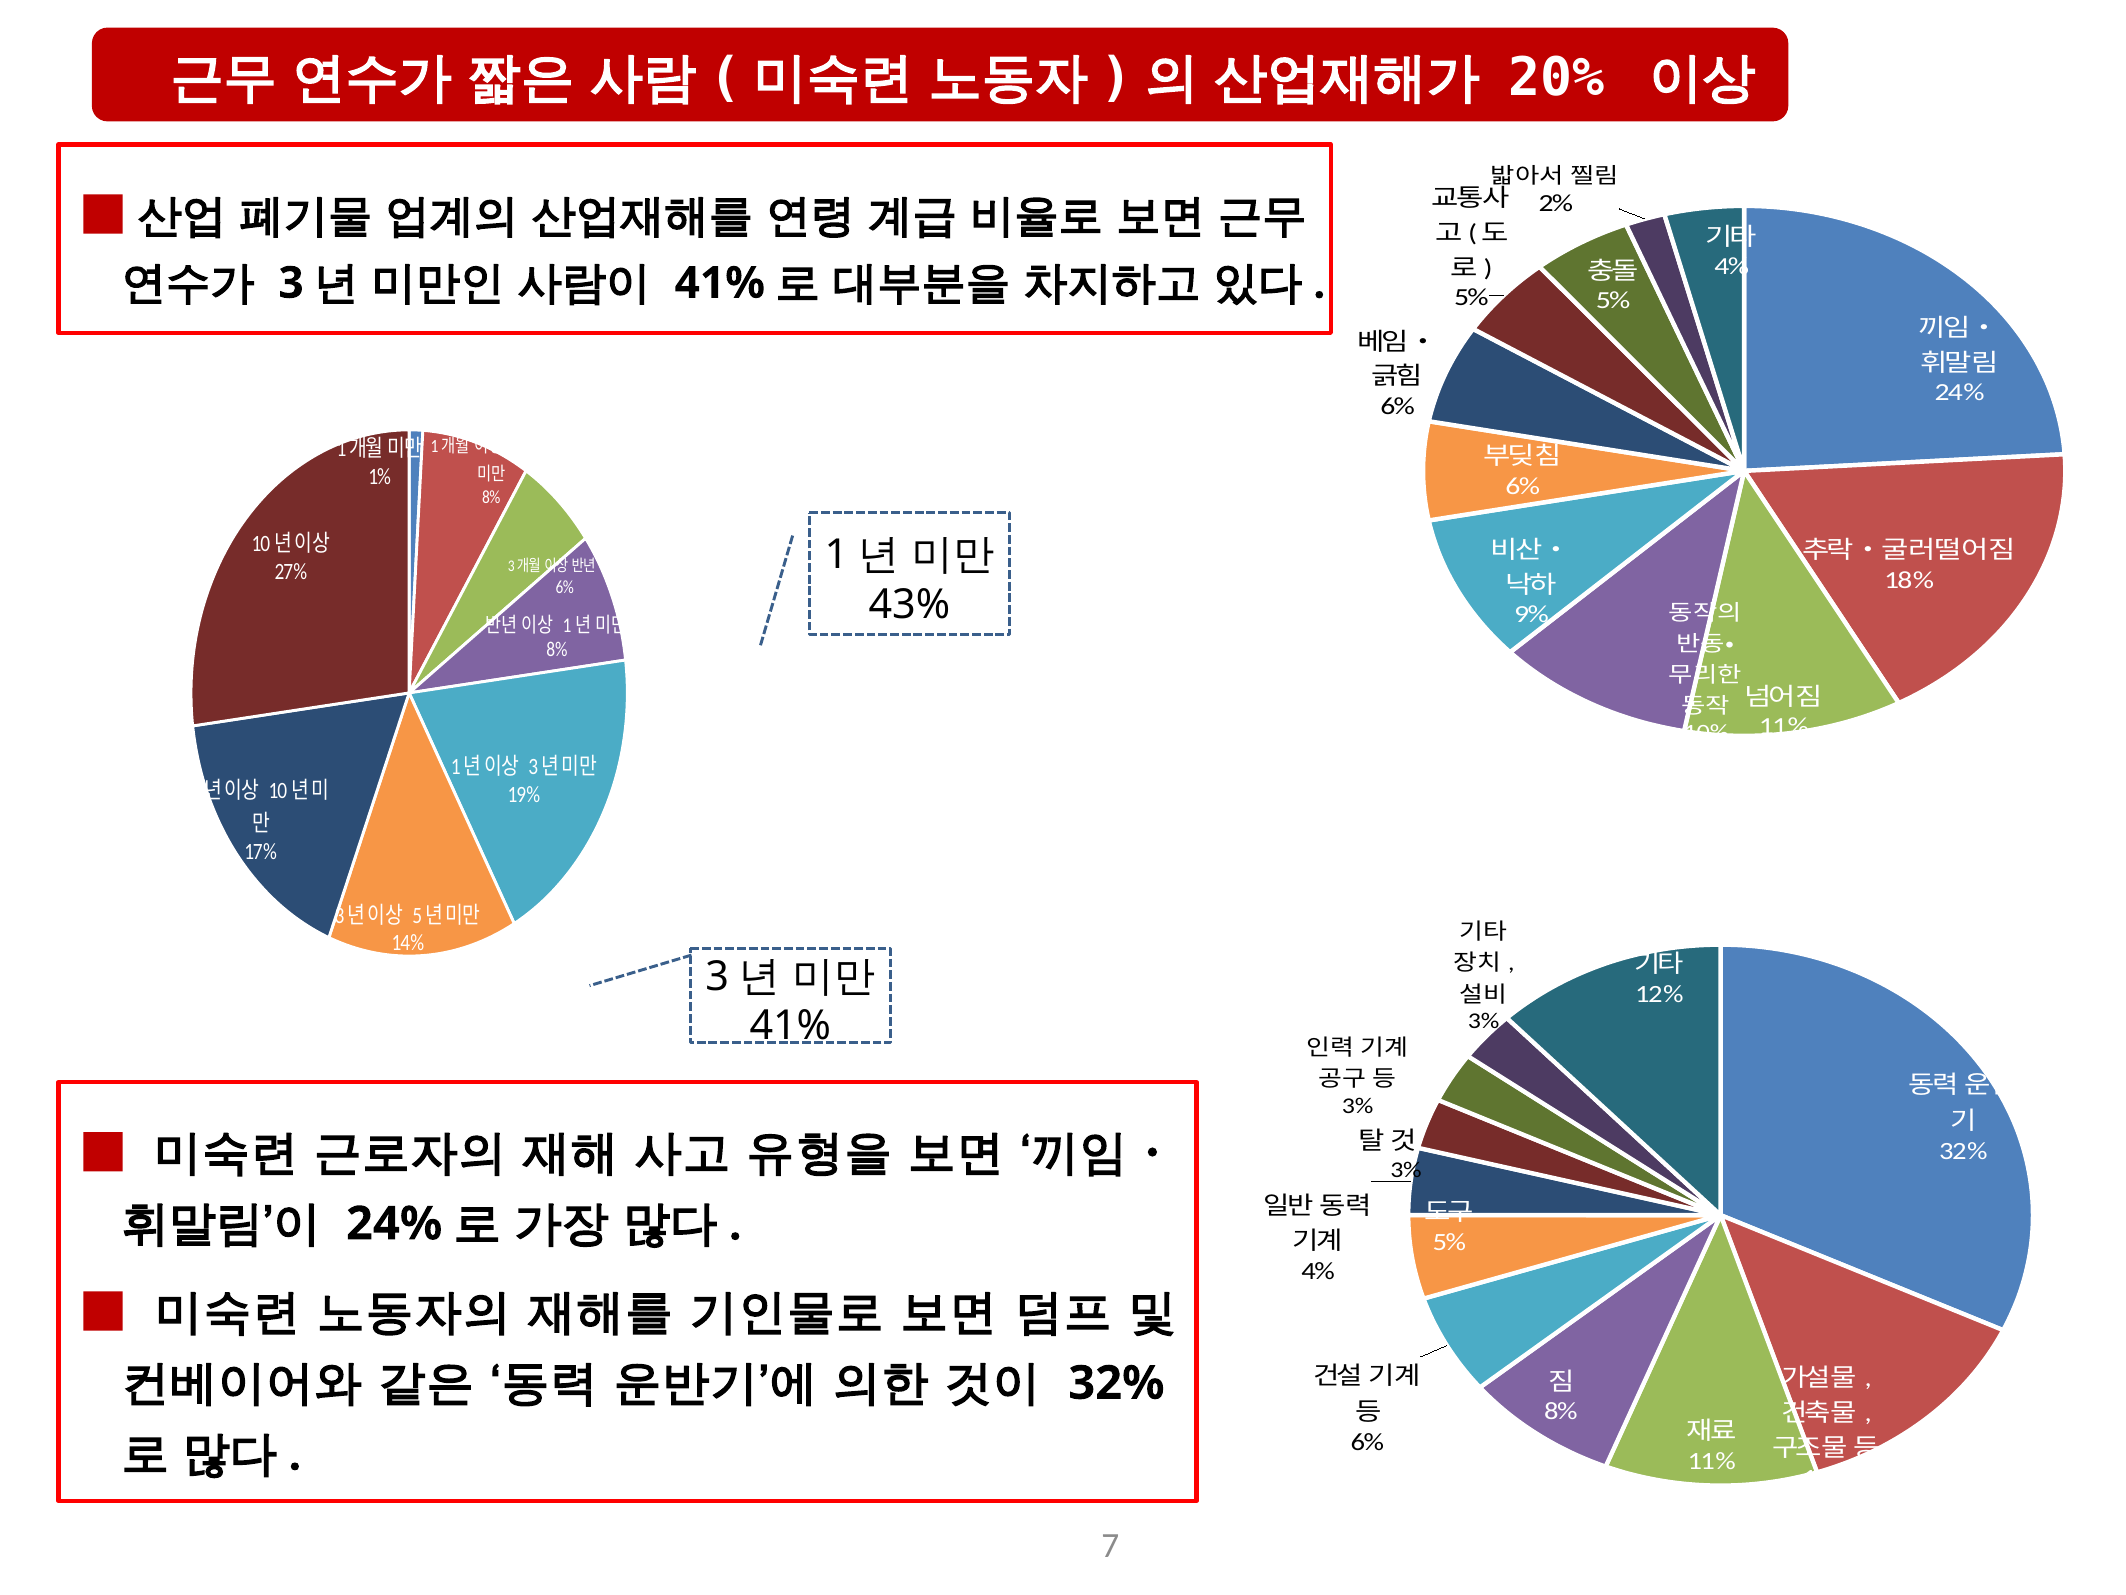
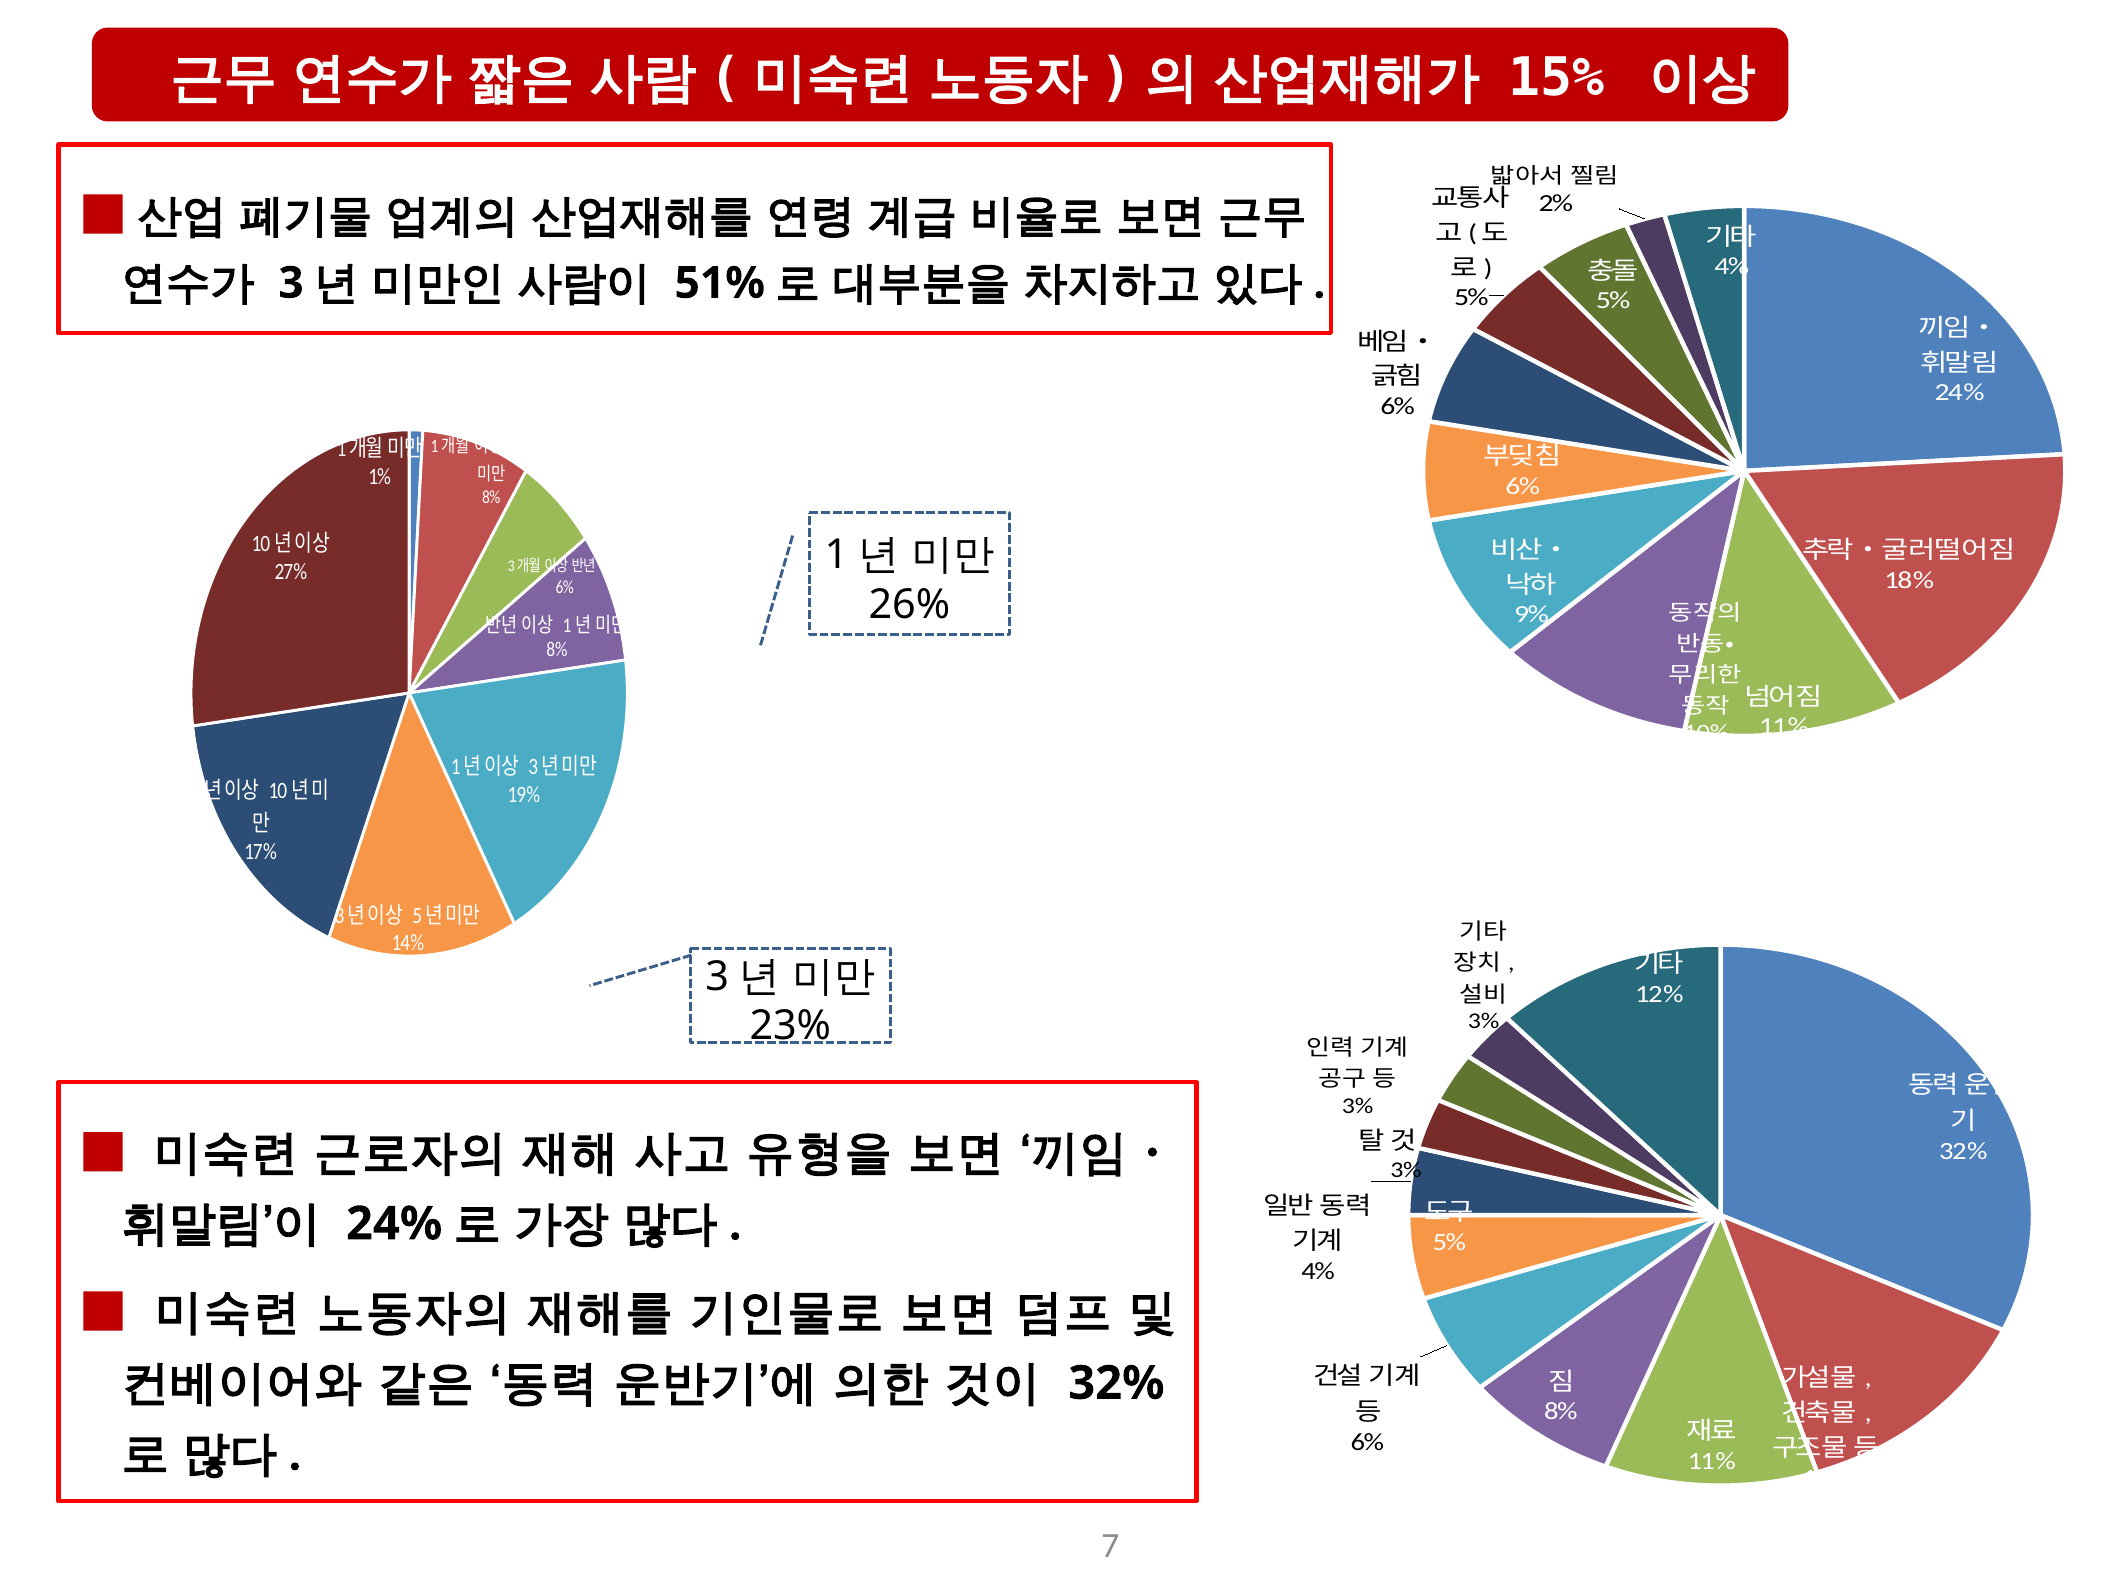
20%: 20% -> 15% (1557, 78)
41%: 41% -> 51% (720, 283)
43%: 43% -> 26% (909, 604)
41%: 41% -> 23% (790, 1026)
